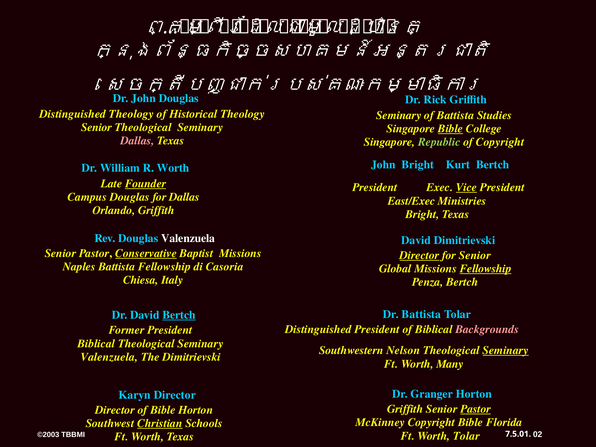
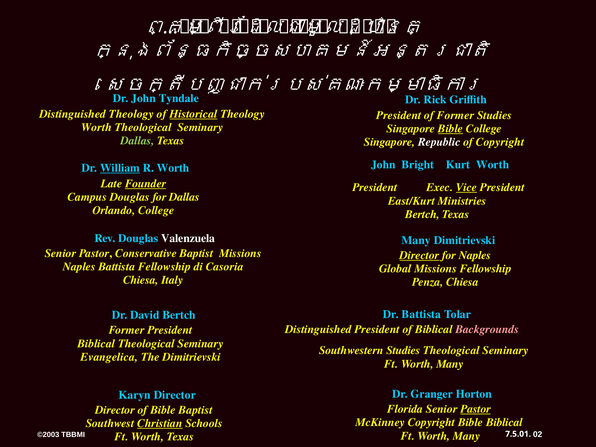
John Douglas: Douglas -> Tyndale (179, 98)
Historical underline: none -> present (193, 114)
Seminary: Seminary -> President (399, 115)
of Battista: Battista -> Former (456, 115)
Senior: Senior -> Worth (96, 127)
Dallas colour: pink -> light green (137, 141)
Republic colour: light green -> white (439, 142)
Kurt Bertch: Bertch -> Worth (493, 165)
William underline: none -> present (120, 168)
East/Exec: East/Exec -> East/Kurt (411, 201)
Orlando Griffith: Griffith -> College (156, 210)
Bright: Bright -> Bertch (422, 214)
David: David -> Many (416, 240)
Conservative underline: present -> none (146, 253)
for Senior: Senior -> Naples (475, 255)
Fellowship underline: present -> none (486, 269)
Penza Bertch: Bertch -> Chiesa (462, 282)
Bertch underline: present -> none (179, 315)
Southwestern Nelson: Nelson -> Studies (403, 350)
Seminary underline: present -> none (506, 350)
Valenzuela: Valenzuela -> Evangelica (109, 357)
Griffith: Griffith -> Florida (405, 409)
Bible Horton: Horton -> Baptist (196, 410)
Bible Florida: Florida -> Biblical (504, 423)
Tolar: Tolar -> Many (467, 436)
